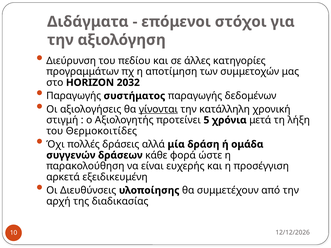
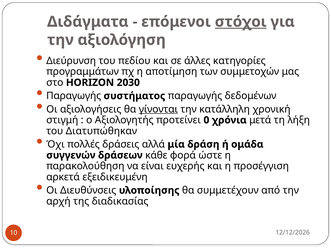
στόχοι underline: none -> present (241, 22)
2032: 2032 -> 2030 (128, 83)
5: 5 -> 0 (206, 120)
Θερμοκοιτίδες: Θερμοκοιτίδες -> Διατυπώθηκαν (101, 131)
